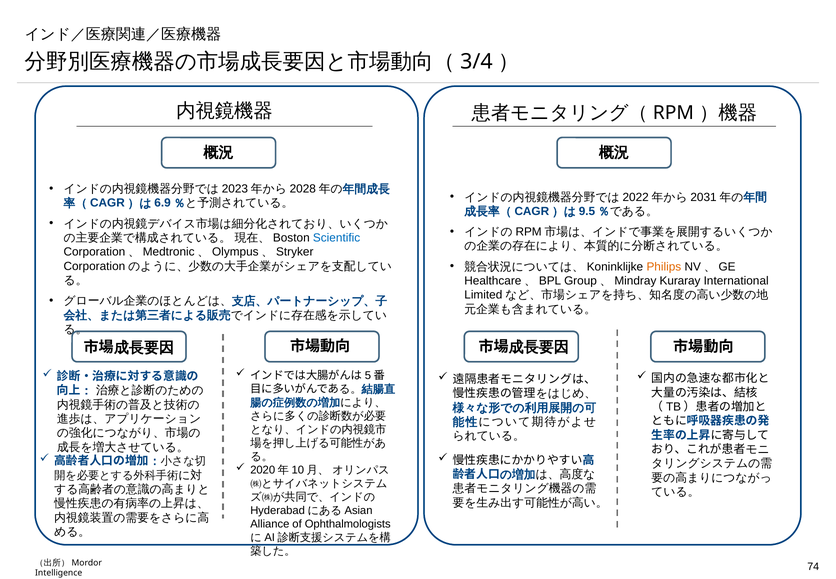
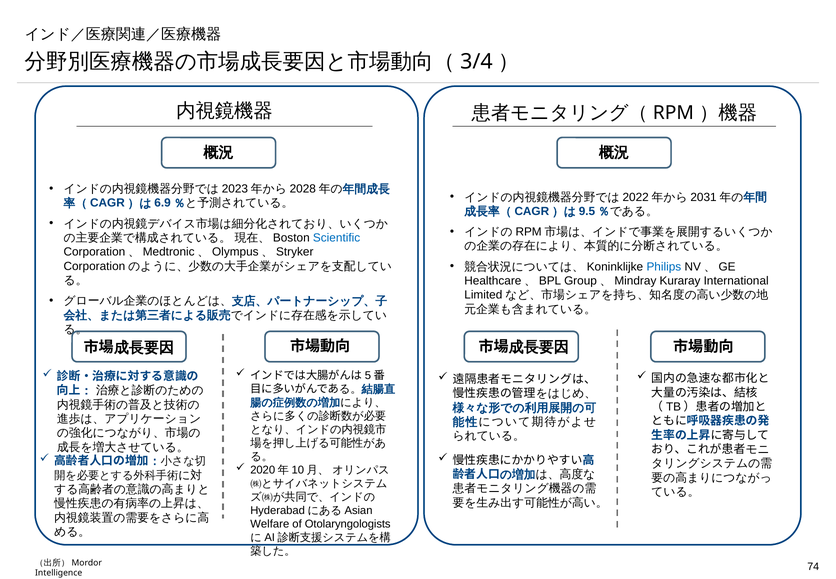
Philips colour: orange -> blue (664, 267)
Alliance: Alliance -> Welfare (270, 524)
Ophthalmologists: Ophthalmologists -> Otolaryngologists (348, 524)
